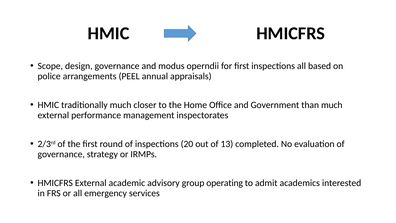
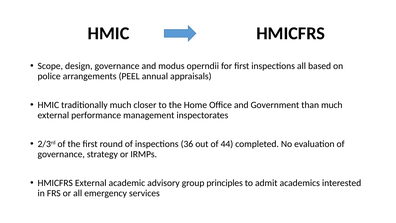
20: 20 -> 36 (187, 144)
13: 13 -> 44 (227, 144)
operating: operating -> principles (225, 183)
